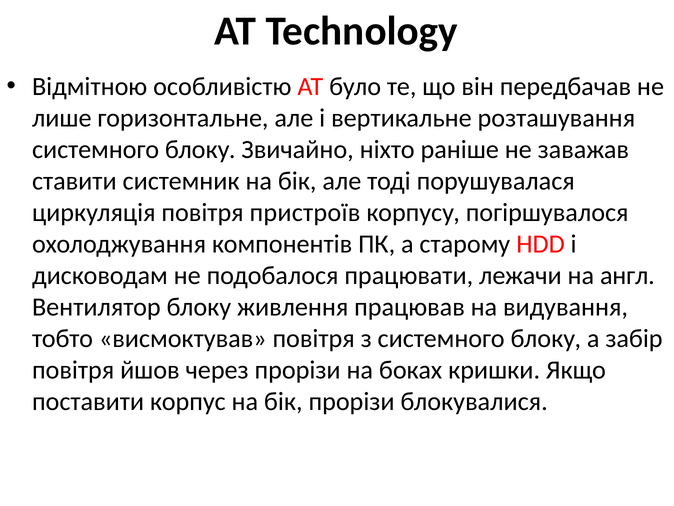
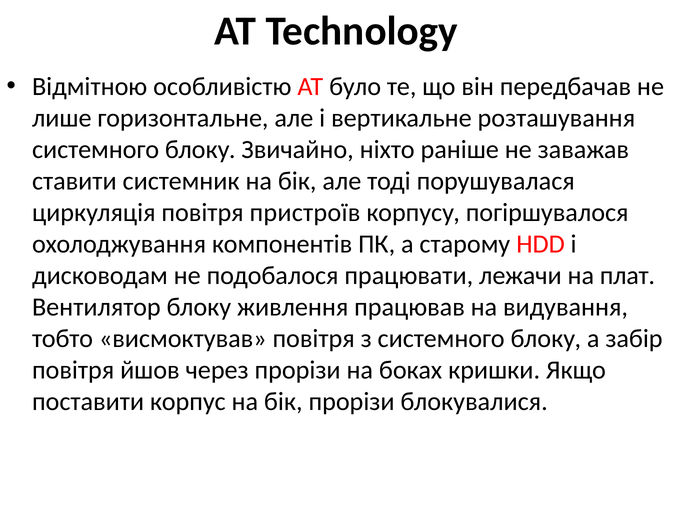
англ: англ -> плат (627, 275)
